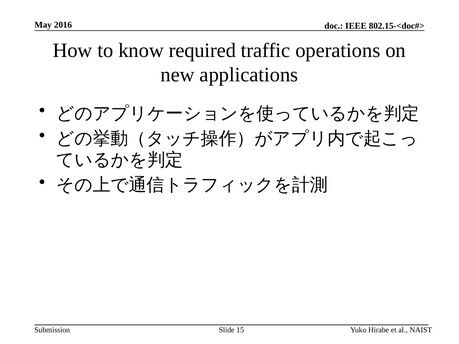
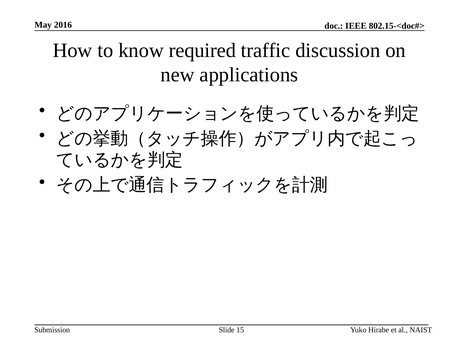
operations: operations -> discussion (338, 50)
